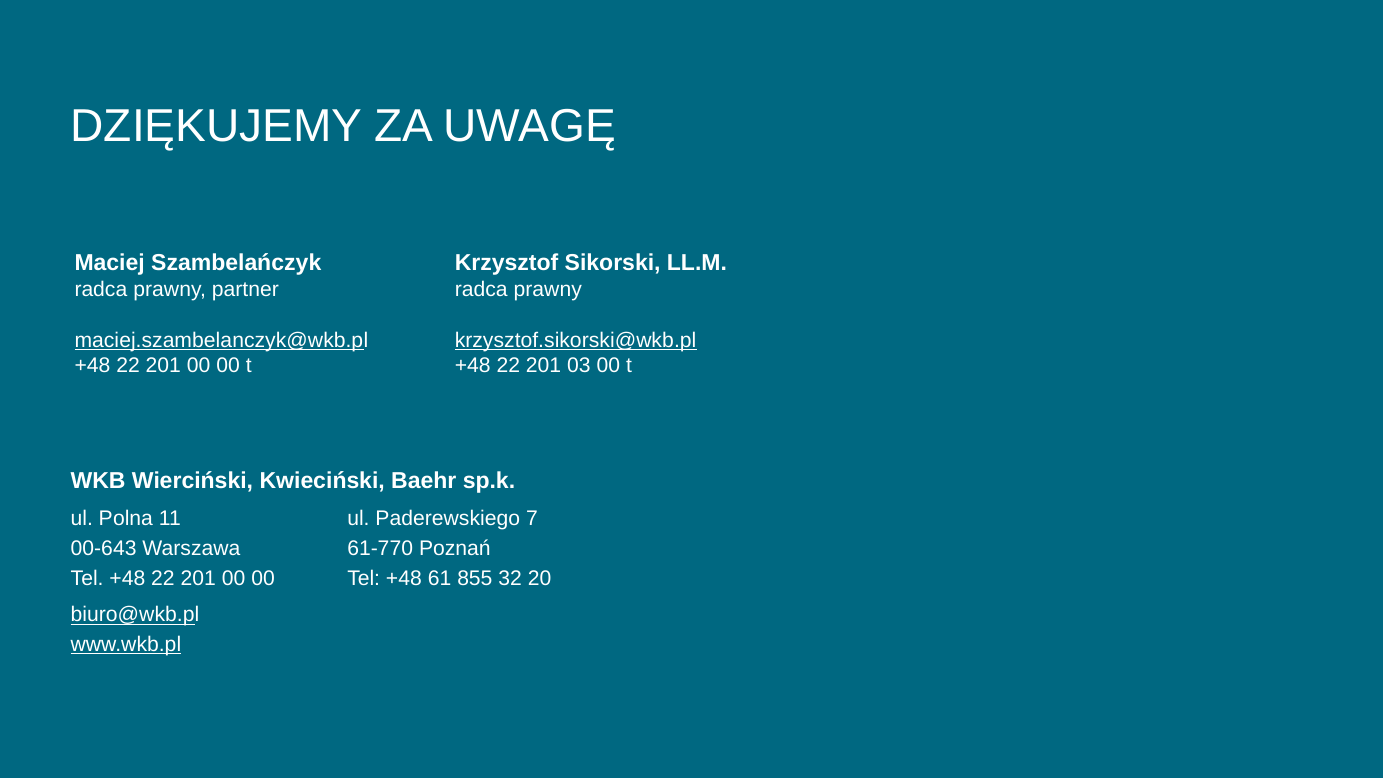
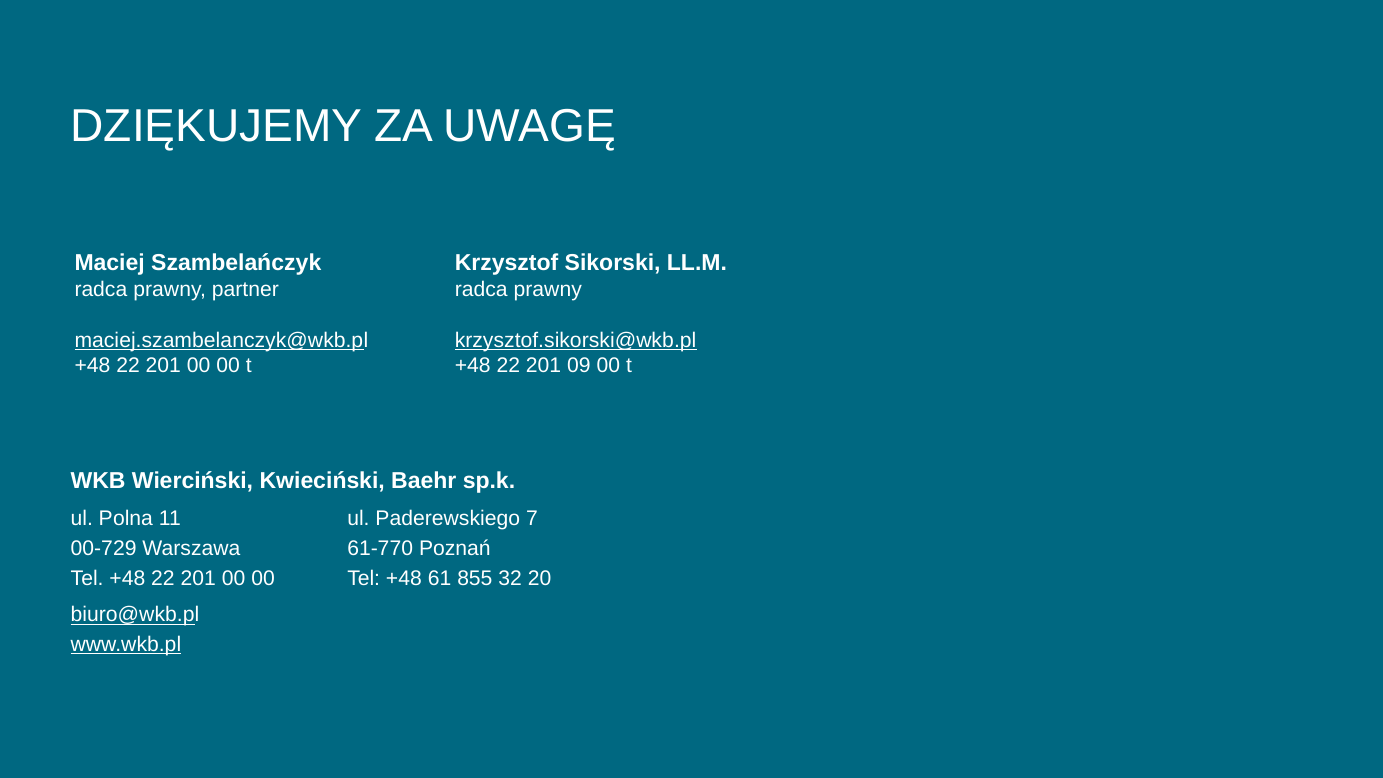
03: 03 -> 09 (579, 365)
00-643: 00-643 -> 00-729 (104, 548)
